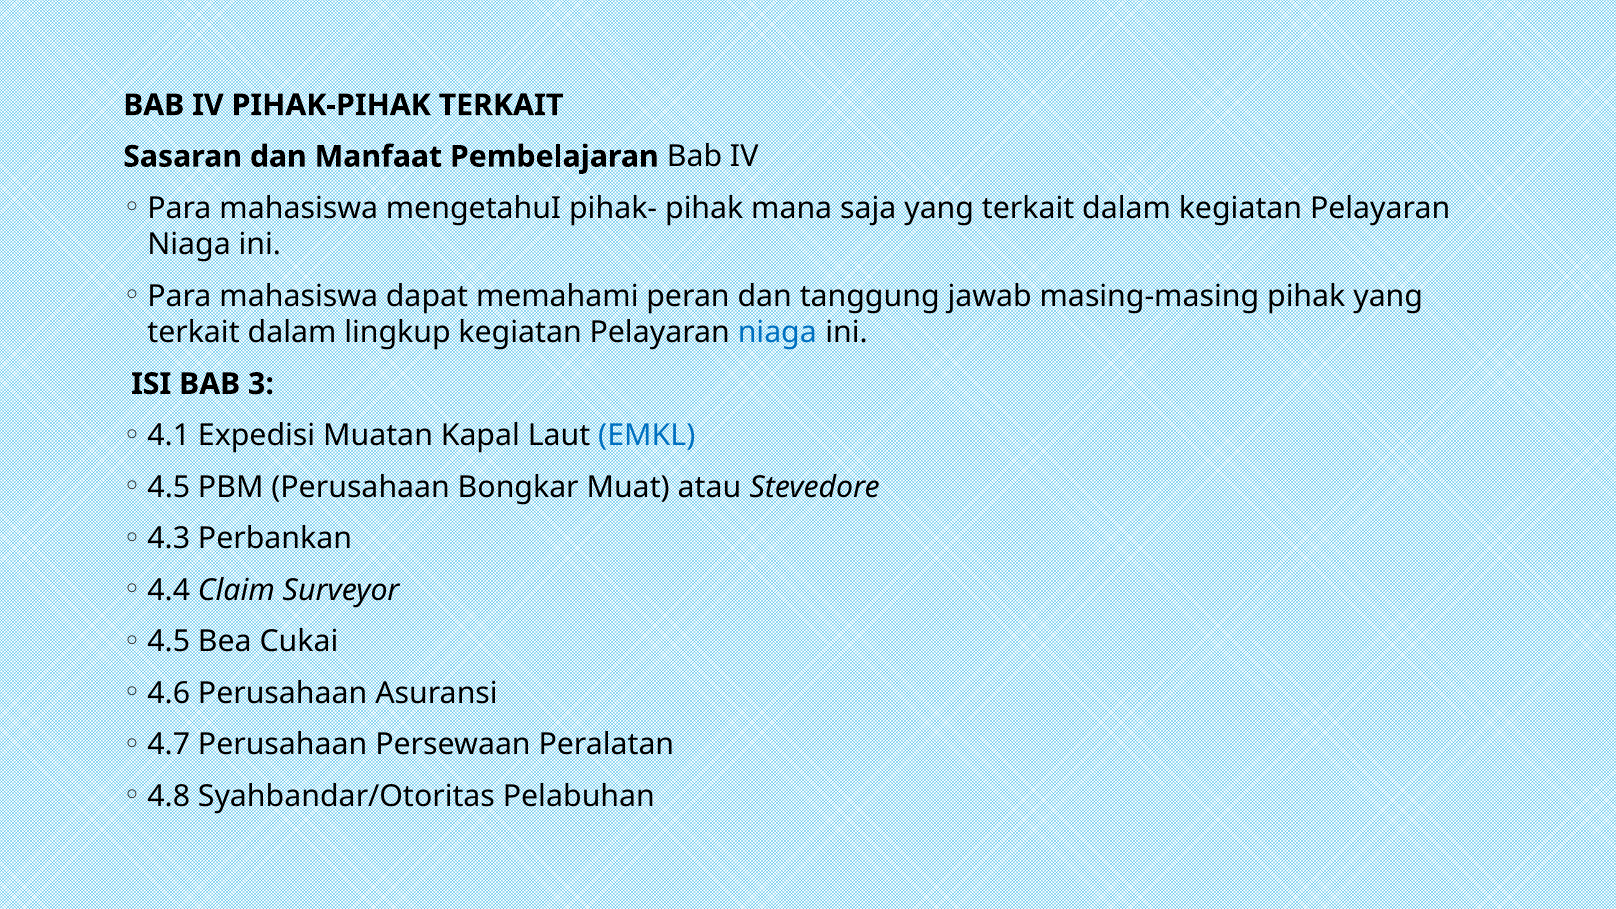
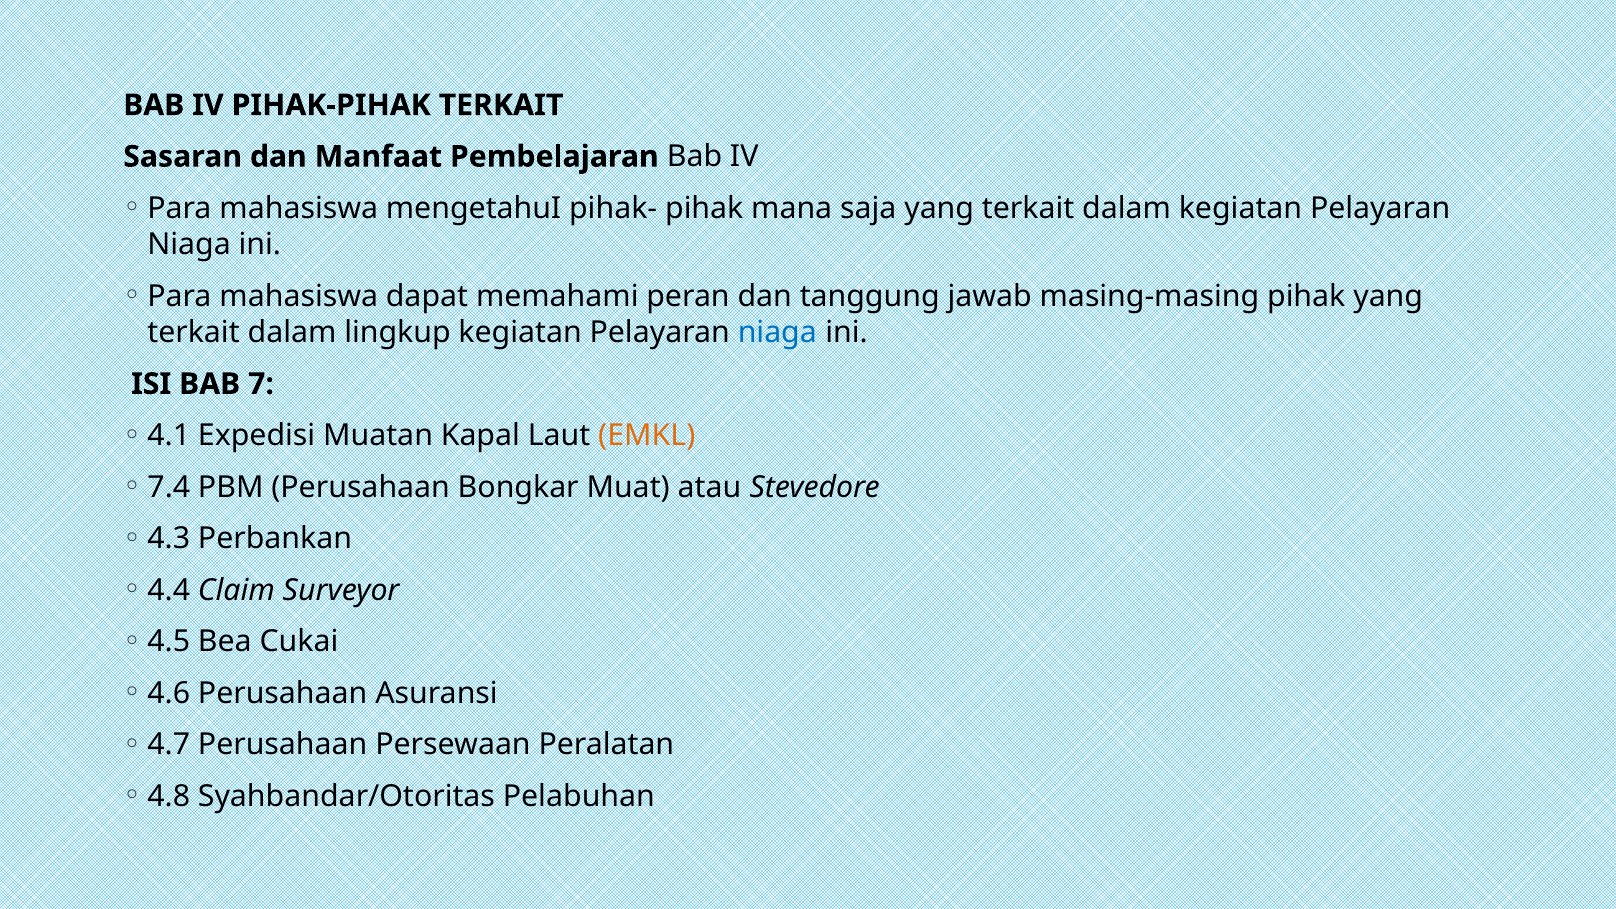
3: 3 -> 7 (261, 384)
EMKL colour: blue -> orange (647, 436)
4.5: 4.5 -> 7.4 (169, 487)
